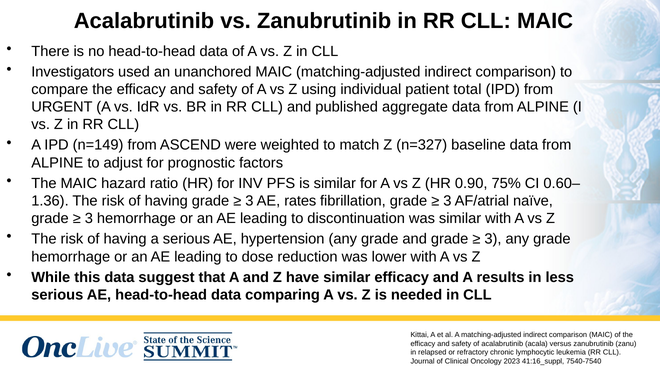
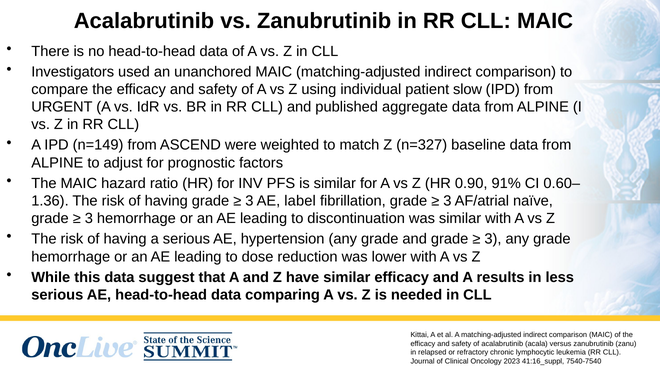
total: total -> slow (468, 89)
75%: 75% -> 91% (506, 183)
rates: rates -> label (300, 201)
